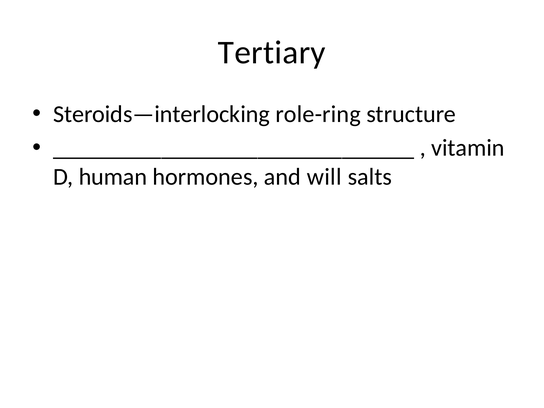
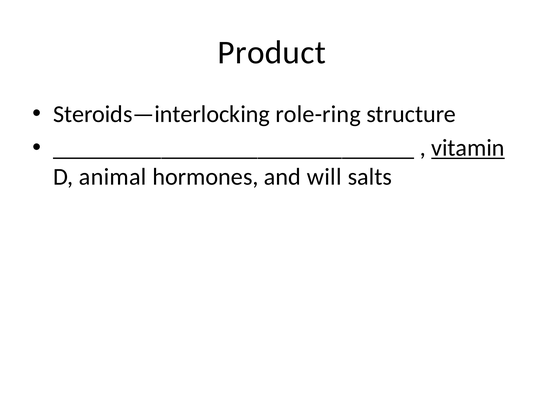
Tertiary: Tertiary -> Product (272, 53)
vitamin underline: none -> present (468, 148)
human: human -> animal (113, 177)
